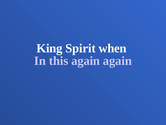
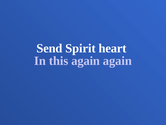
King: King -> Send (49, 48)
when: when -> heart (113, 48)
